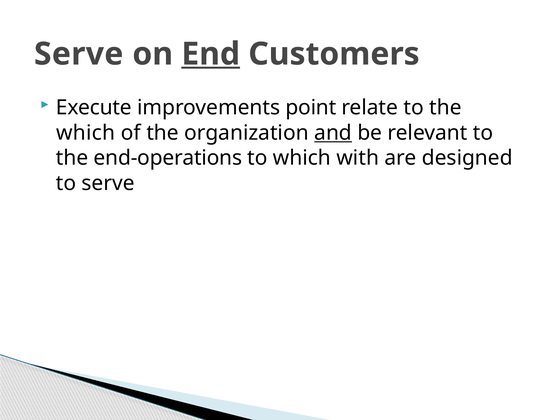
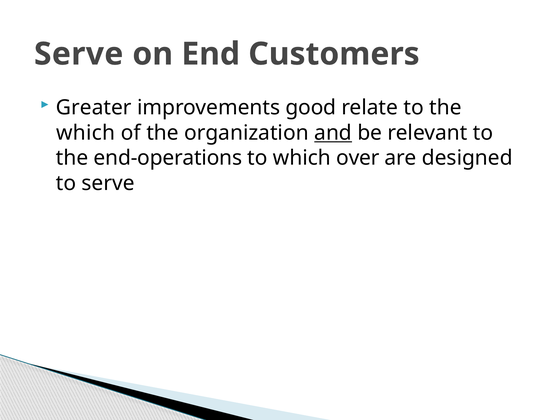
End underline: present -> none (211, 54)
Execute: Execute -> Greater (94, 108)
point: point -> good (311, 108)
with: with -> over (358, 158)
